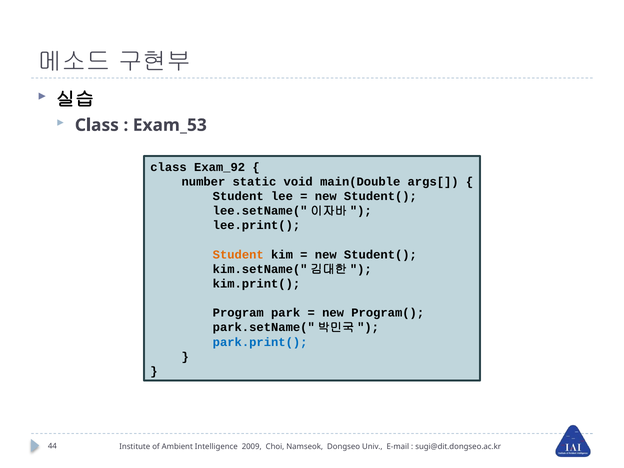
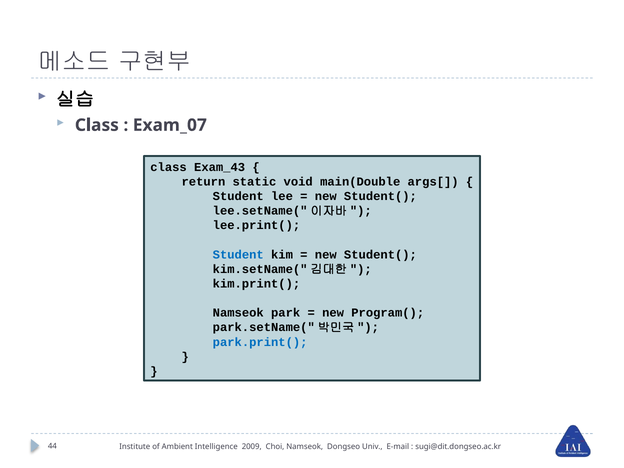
Exam_53: Exam_53 -> Exam_07 (170, 125)
Exam_92: Exam_92 -> Exam_43 (220, 167)
number: number -> return (203, 182)
Student colour: orange -> blue (238, 255)
Program: Program -> Namseok (238, 313)
